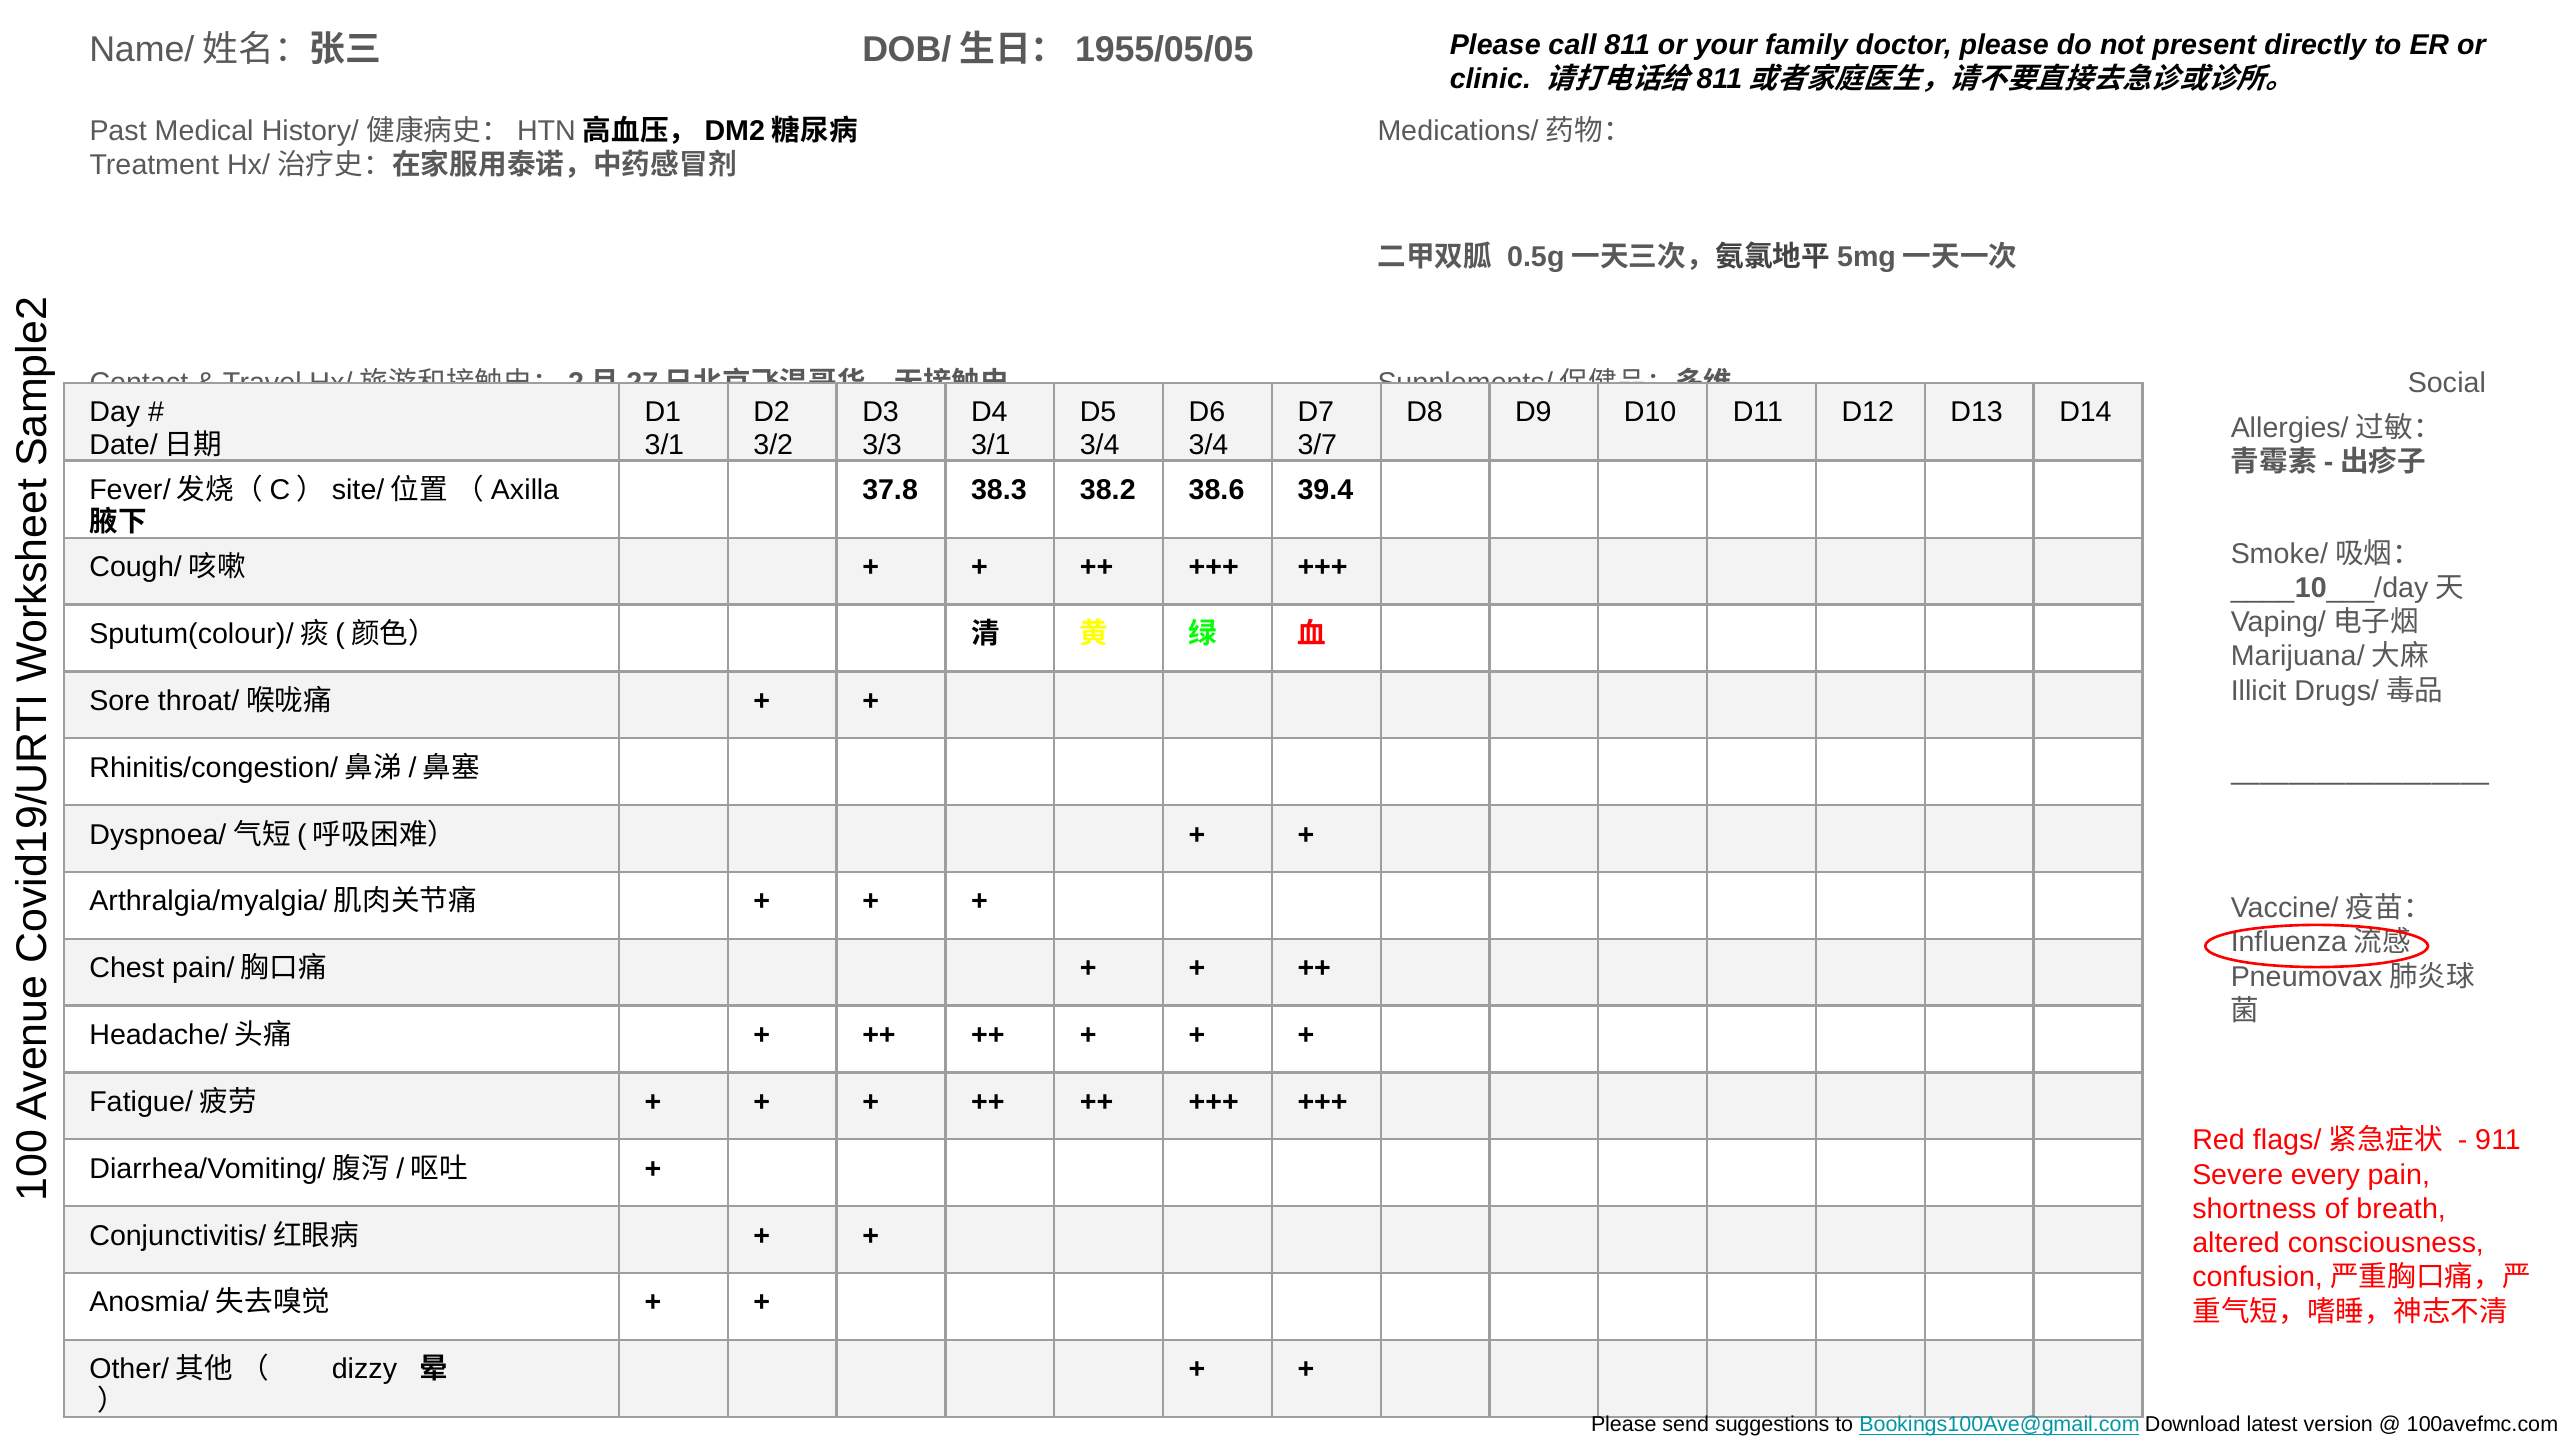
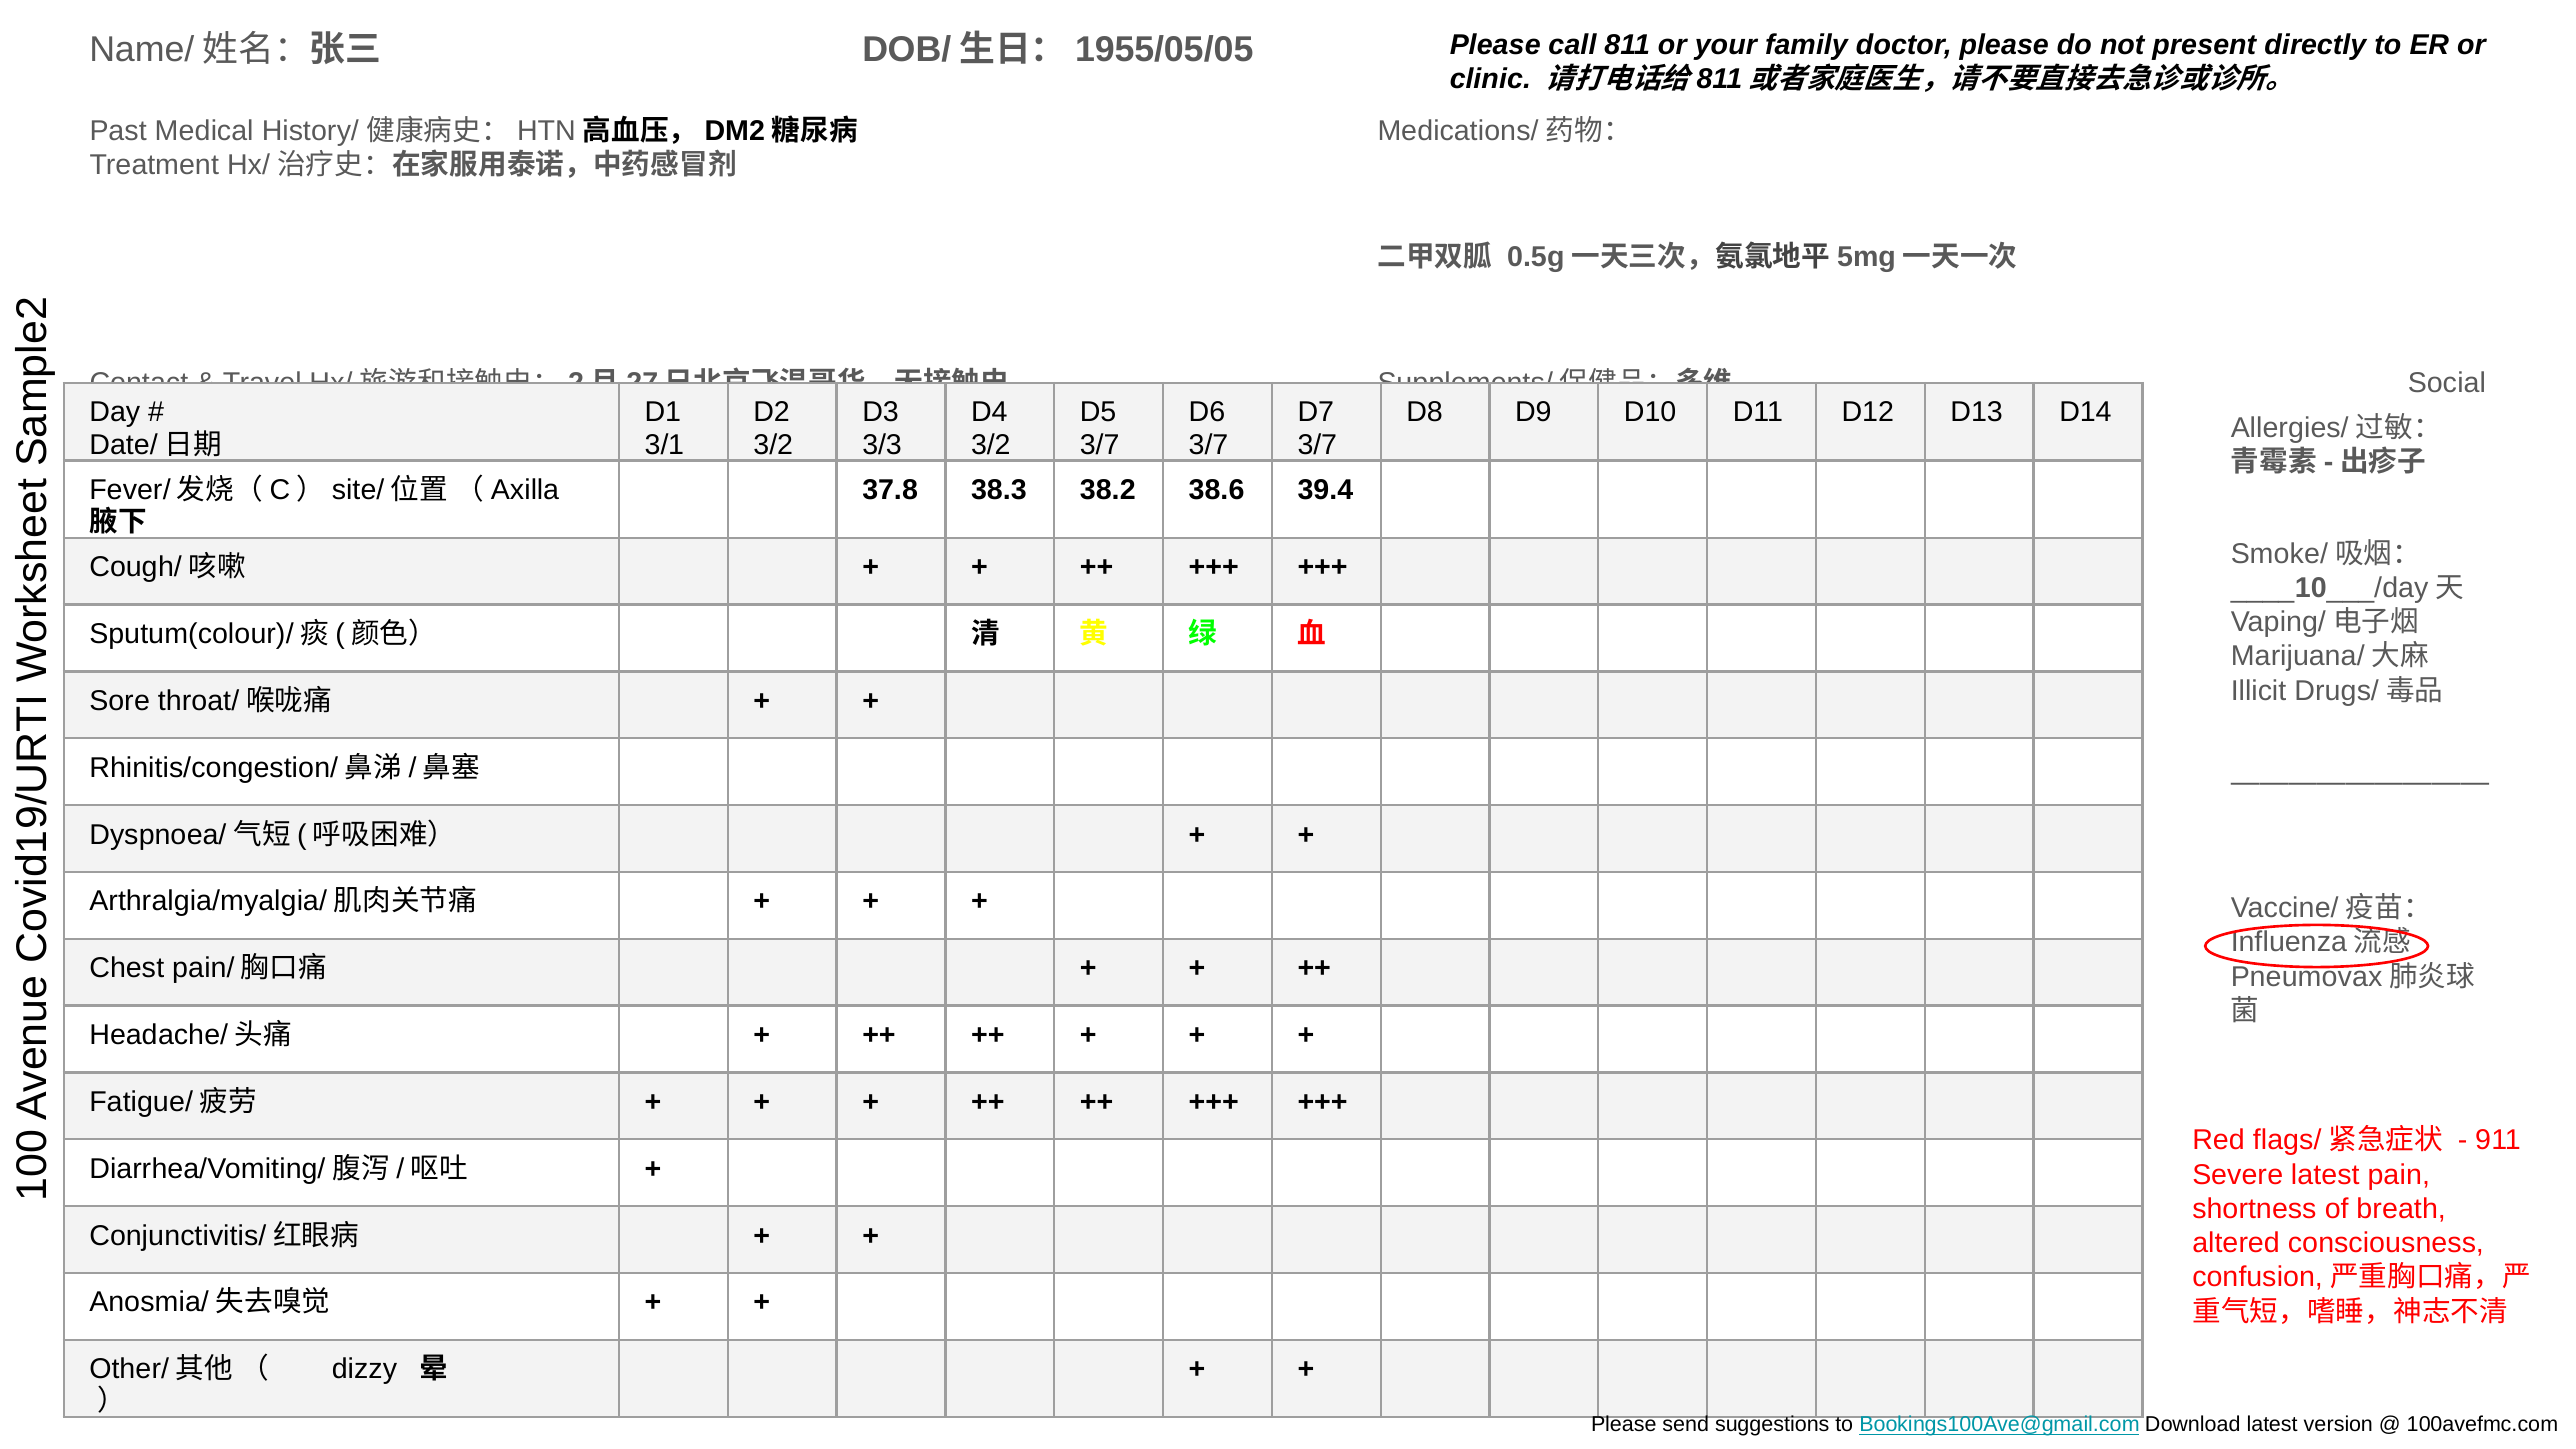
3/1: 3/1 -> 3/2 (991, 445)
3/4: 3/4 -> 3/7 (1100, 445)
3/4: 3/4 -> 3/7 (1209, 445)
Severe every: every -> latest (2325, 1175)
